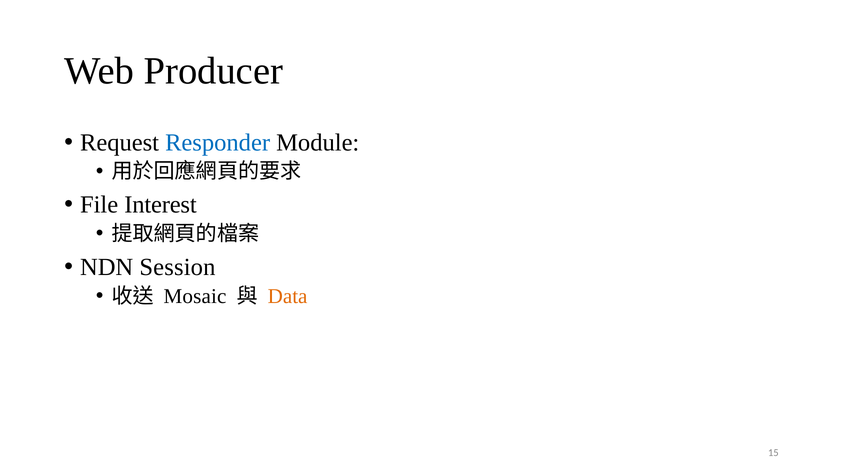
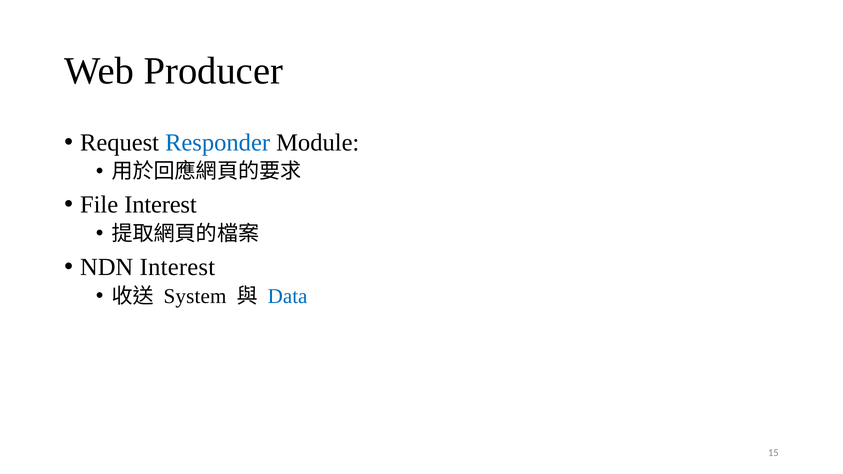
NDN Session: Session -> Interest (177, 267)
Mosaic: Mosaic -> System (195, 296)
Data colour: orange -> blue (288, 296)
